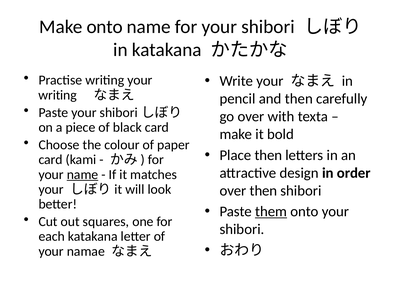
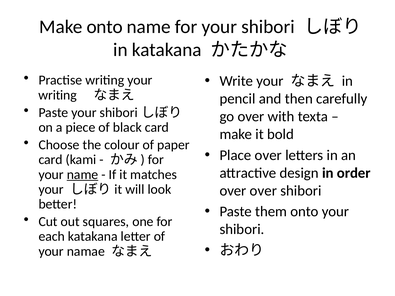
Place then: then -> over (268, 155)
over then: then -> over (263, 191)
them underline: present -> none (271, 212)
